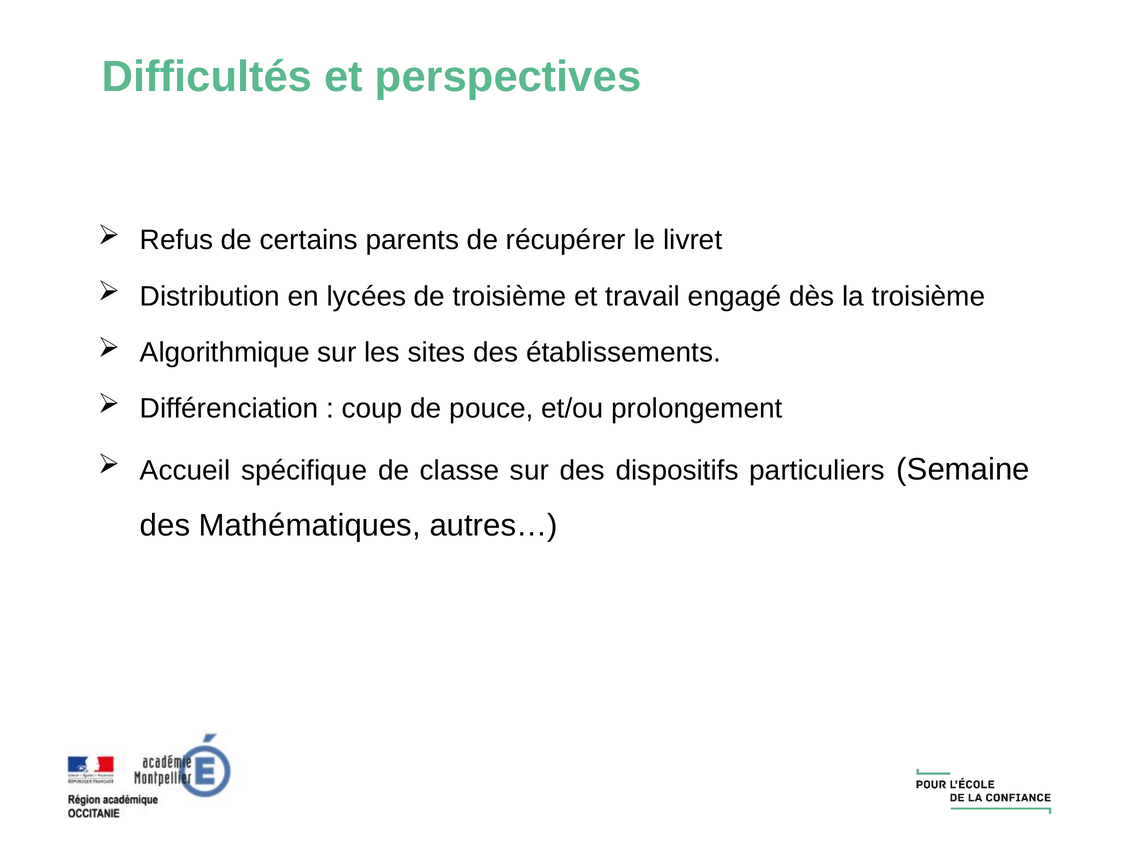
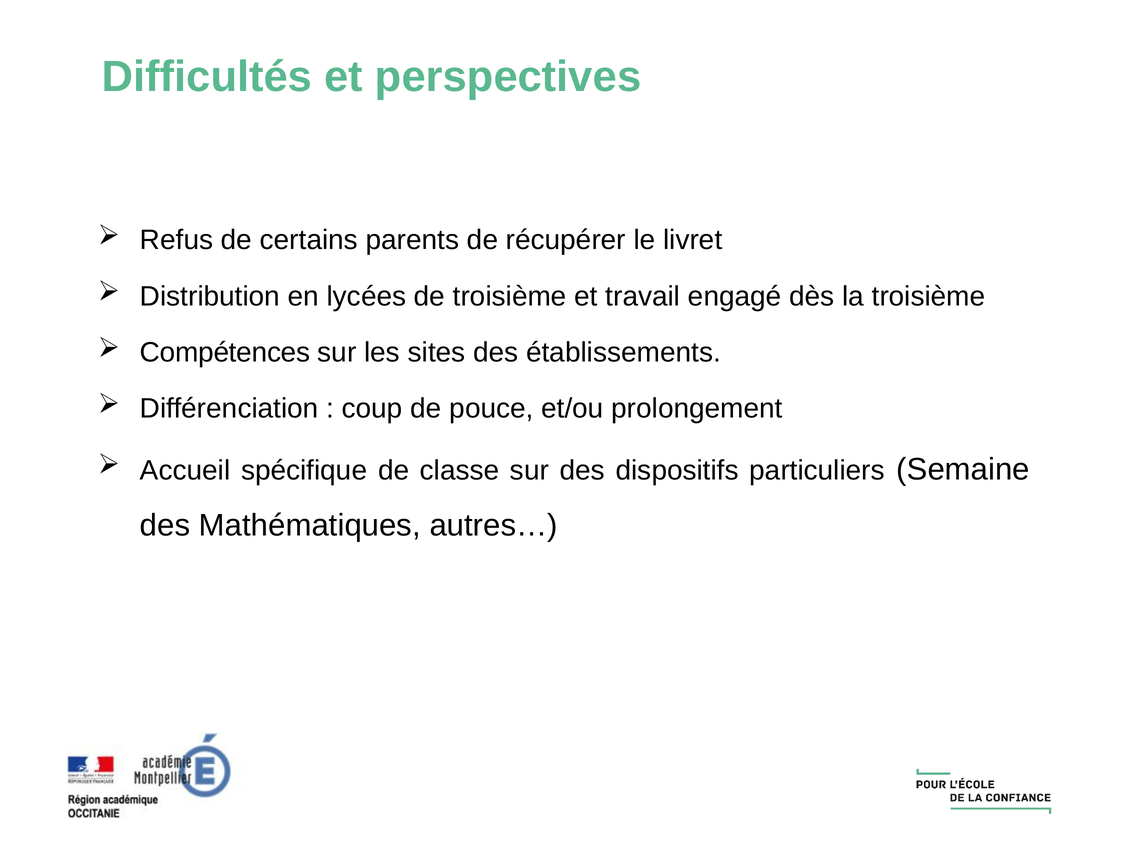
Algorithmique: Algorithmique -> Compétences (225, 352)
